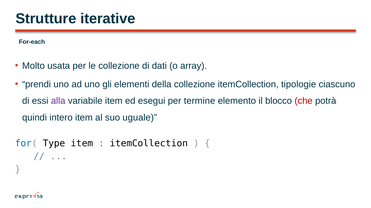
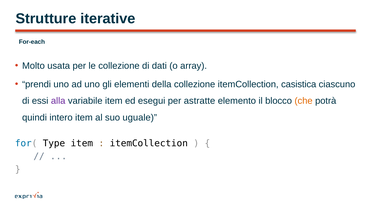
tipologie: tipologie -> casistica (299, 85)
termine: termine -> astratte (200, 101)
che colour: red -> orange (304, 101)
